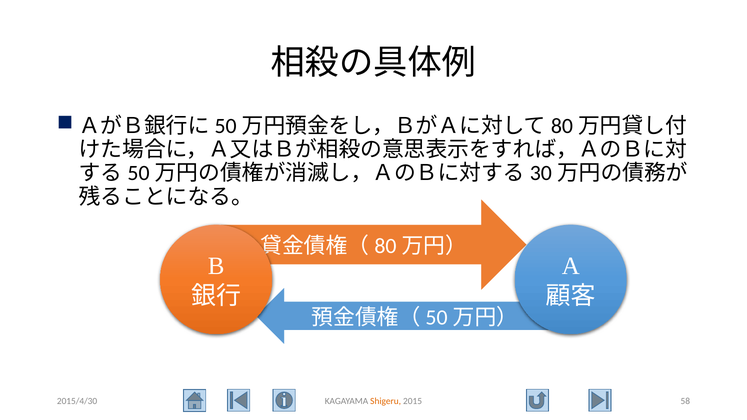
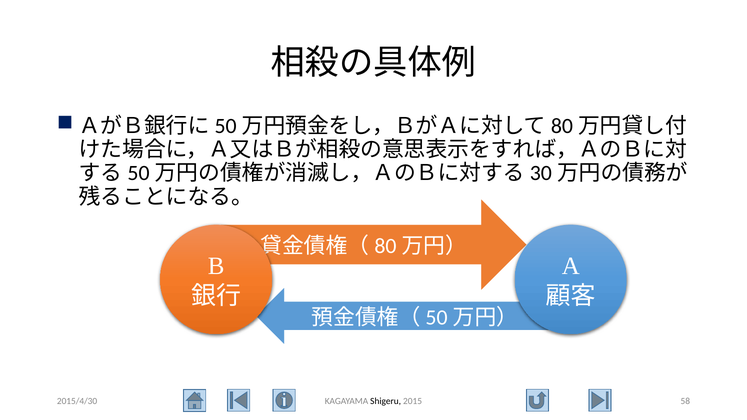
Shigeru colour: orange -> black (386, 401)
